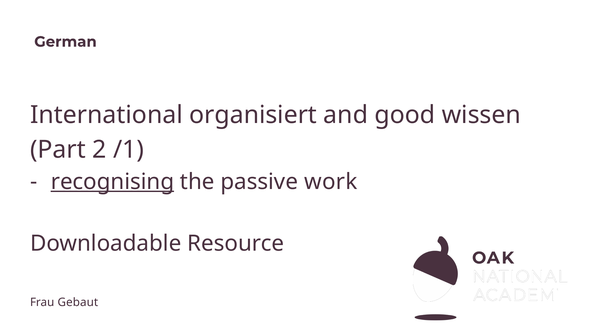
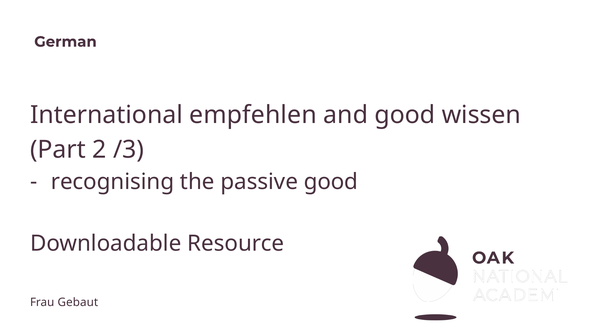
organisiert: organisiert -> empfehlen (253, 115)
/1: /1 -> /3 (129, 150)
recognising underline: present -> none (112, 182)
passive work: work -> good (331, 182)
